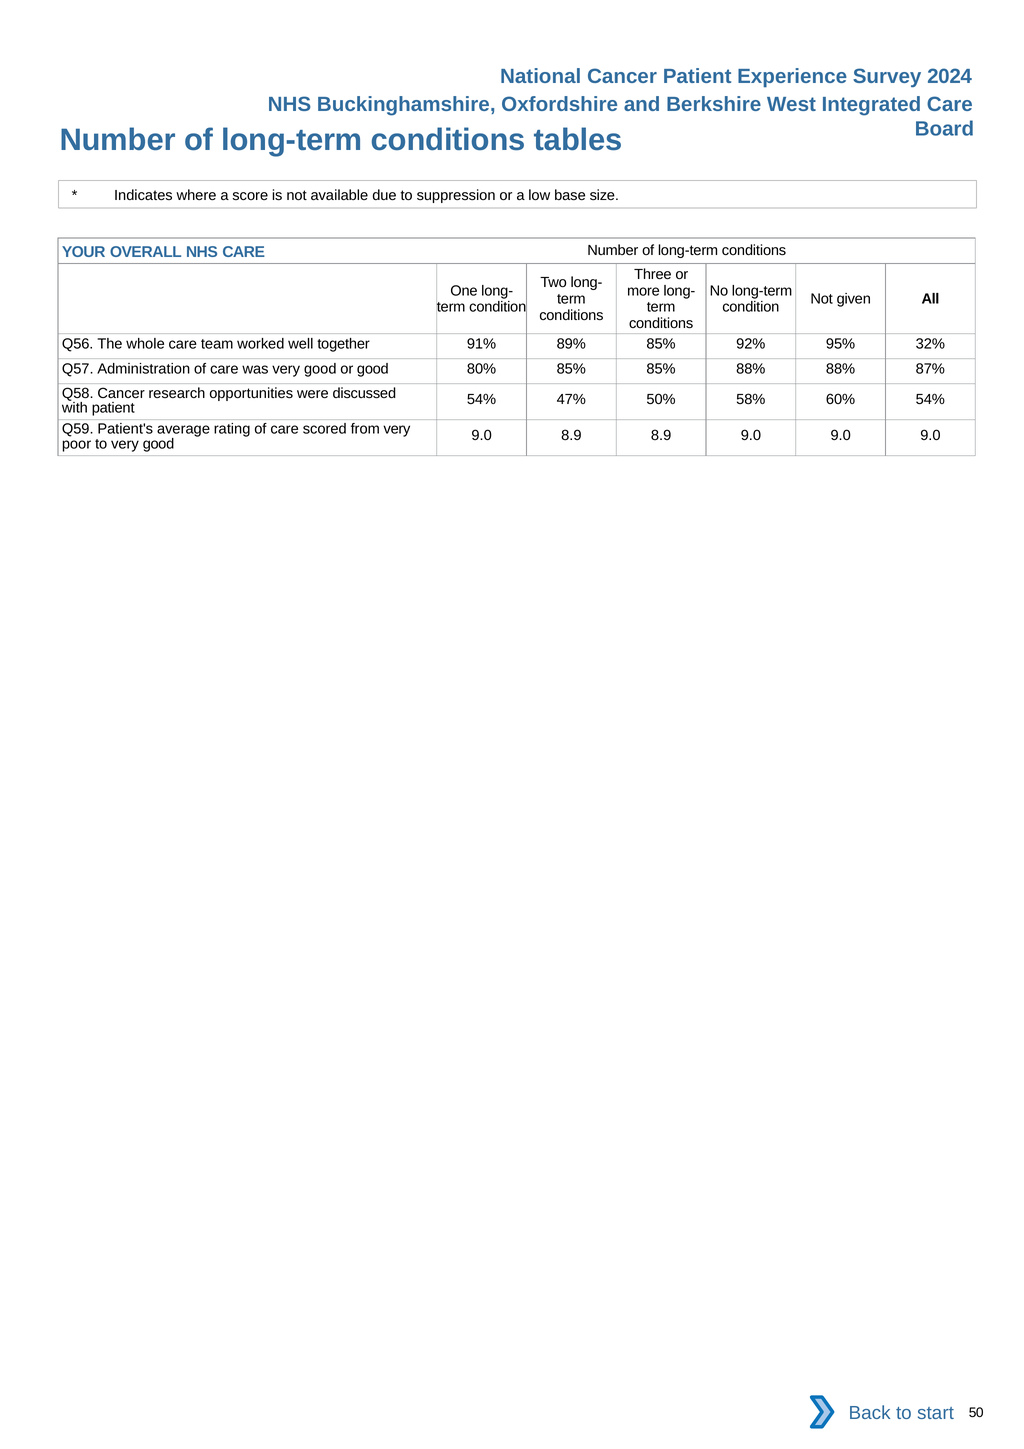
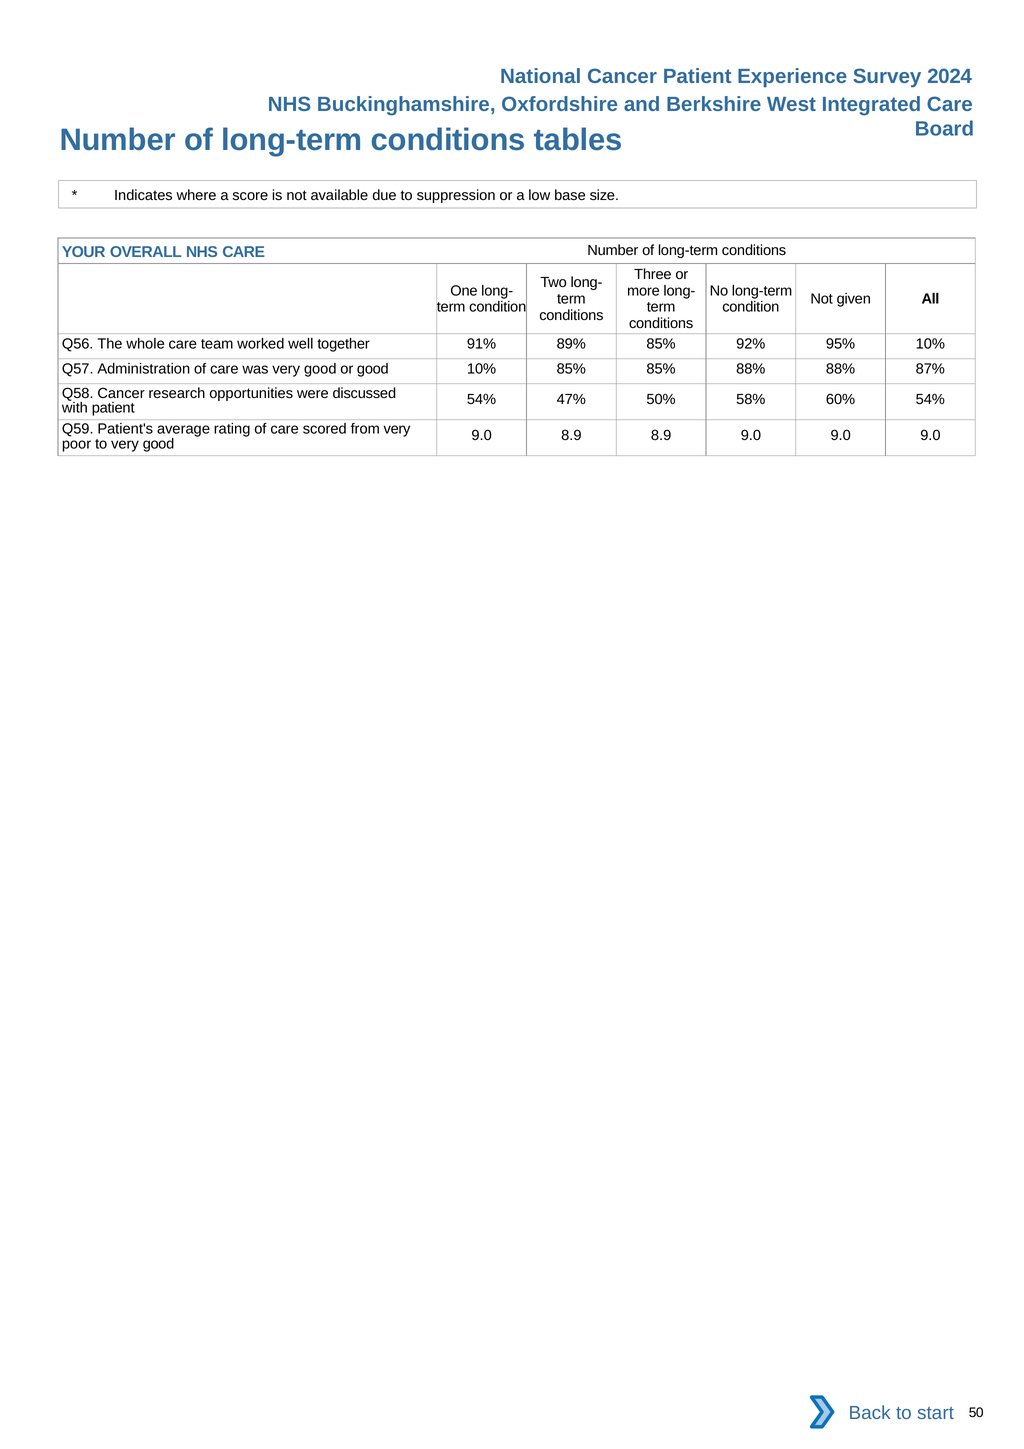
95% 32%: 32% -> 10% (930, 344)
good 80%: 80% -> 10% (482, 369)
